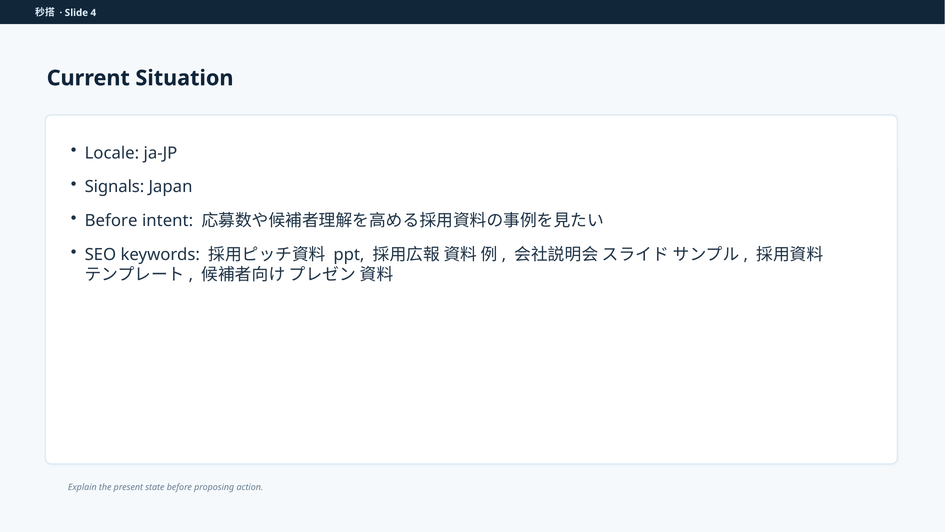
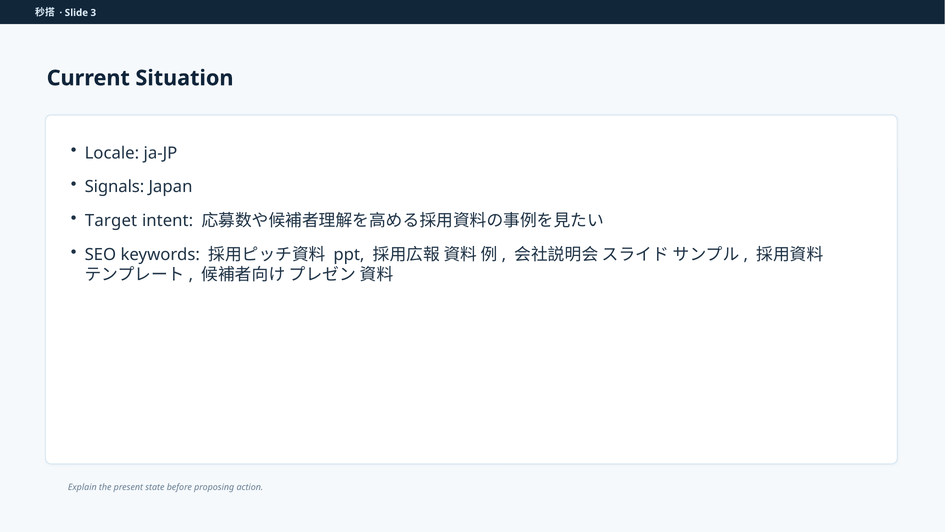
4: 4 -> 3 (93, 13)
Before: Before -> Target (111, 221)
